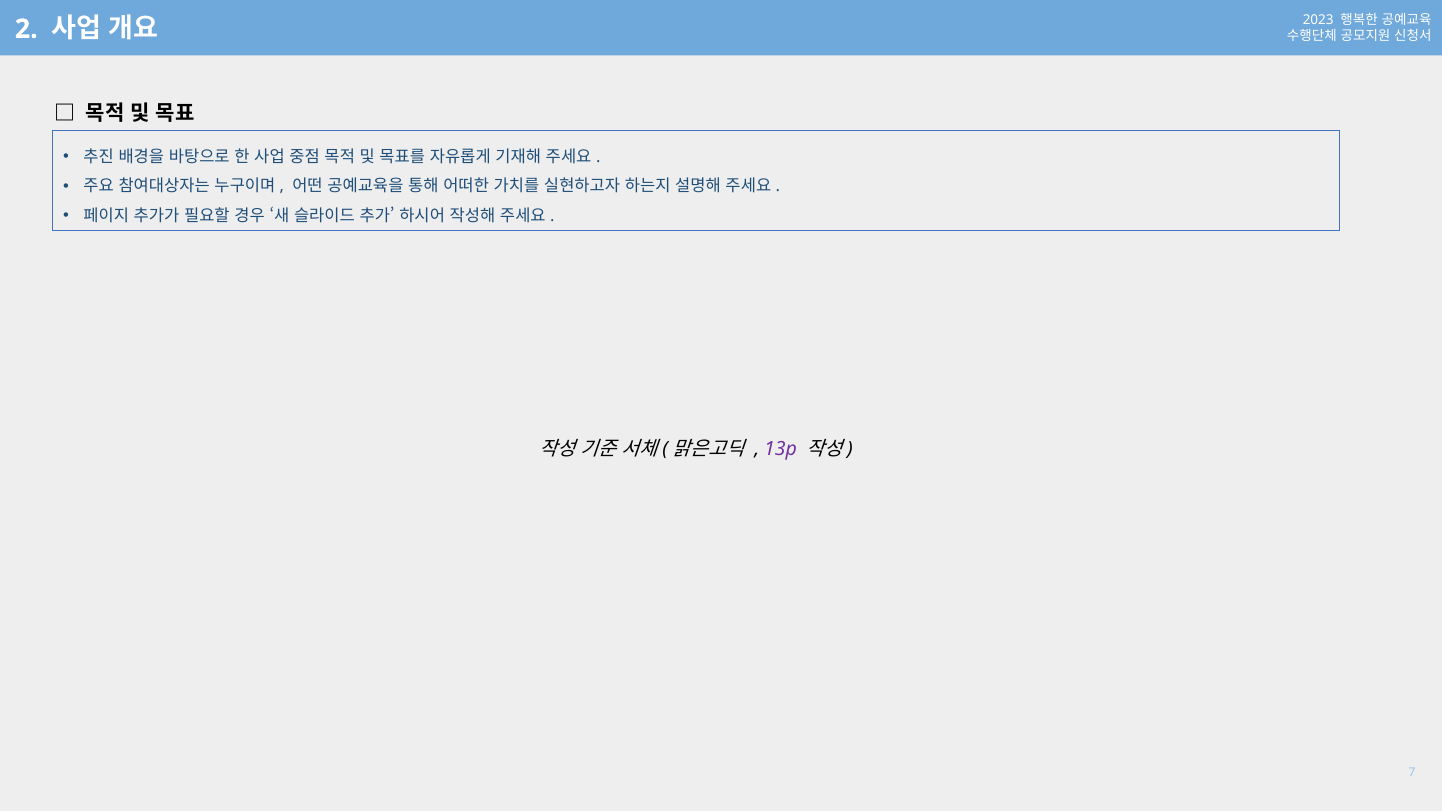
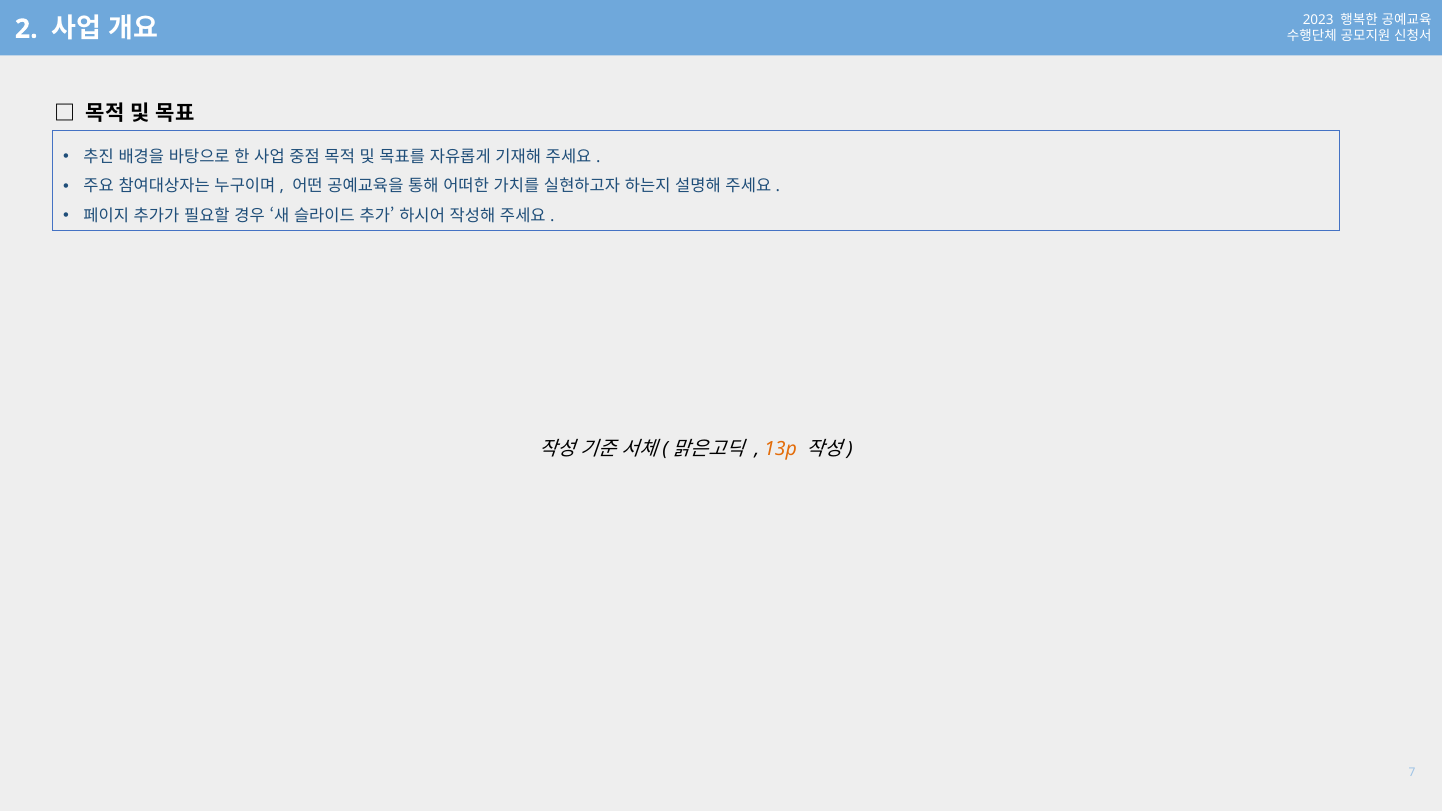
13p colour: purple -> orange (781, 449)
